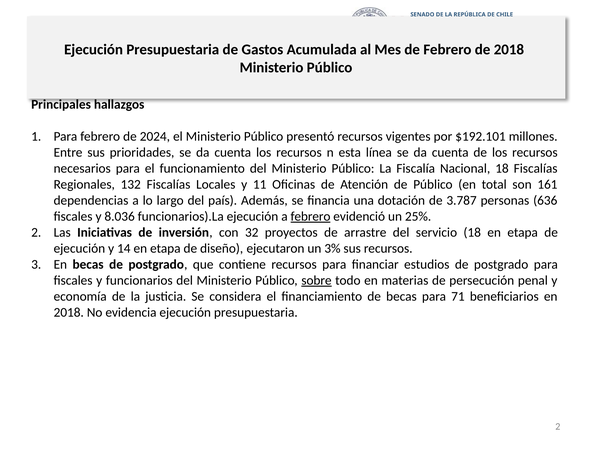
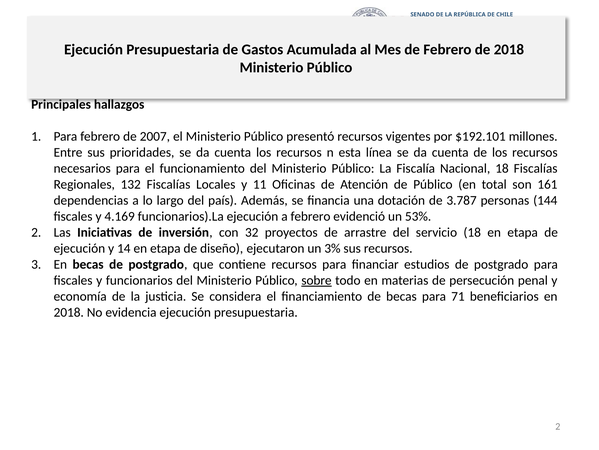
2024: 2024 -> 2007 (155, 136)
636: 636 -> 144 (545, 200)
8.036: 8.036 -> 4.169 (120, 216)
febrero underline: present -> none (310, 216)
25%: 25% -> 53% (418, 216)
